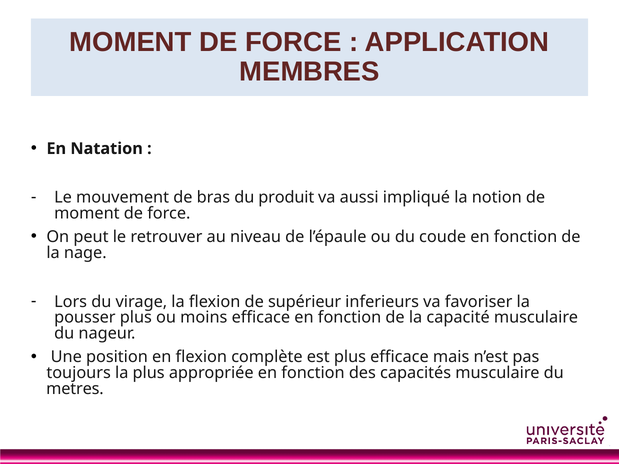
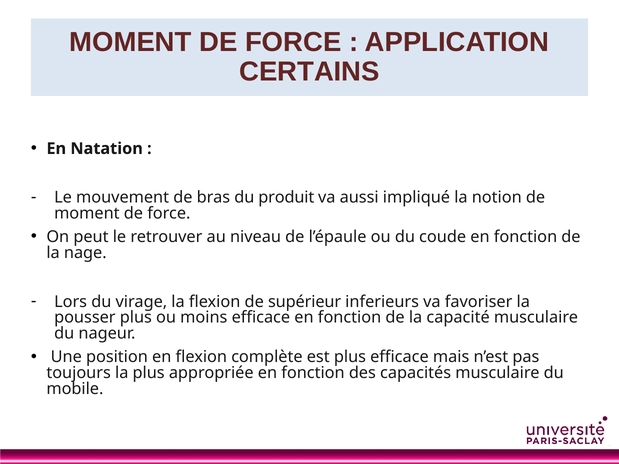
MEMBRES: MEMBRES -> CERTAINS (309, 72)
metres: metres -> mobile (75, 389)
